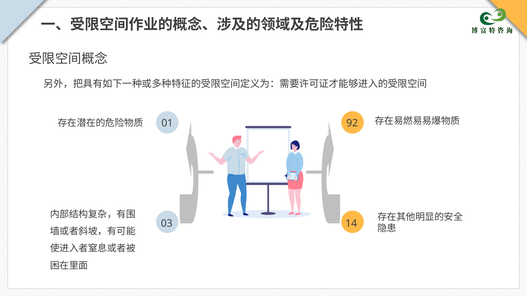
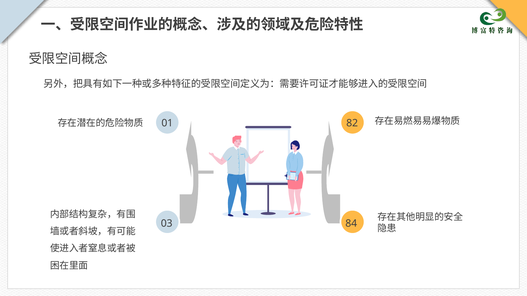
92: 92 -> 82 (352, 123)
14: 14 -> 84 (351, 224)
